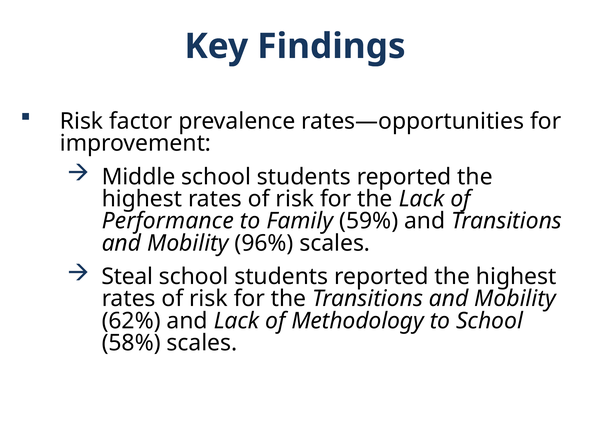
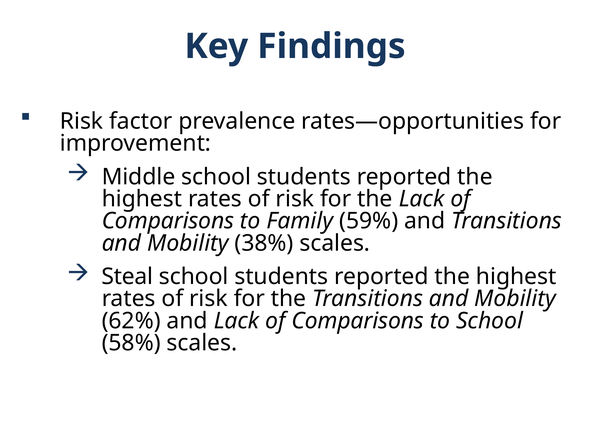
Performance: Performance -> Comparisons (168, 221)
96%: 96% -> 38% (264, 243)
and Lack of Methodology: Methodology -> Comparisons (358, 320)
